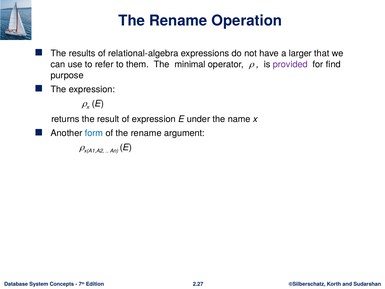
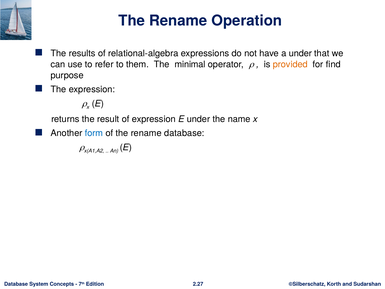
a larger: larger -> under (300, 53)
provided colour: purple -> orange (290, 64)
rename argument: argument -> database (184, 133)
